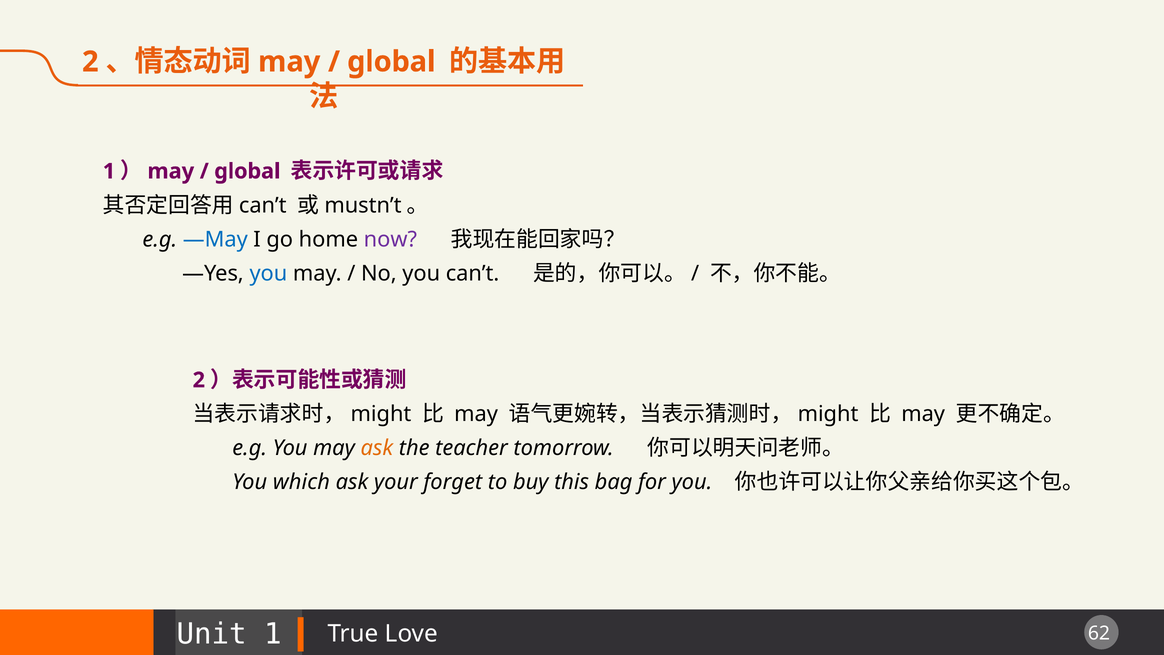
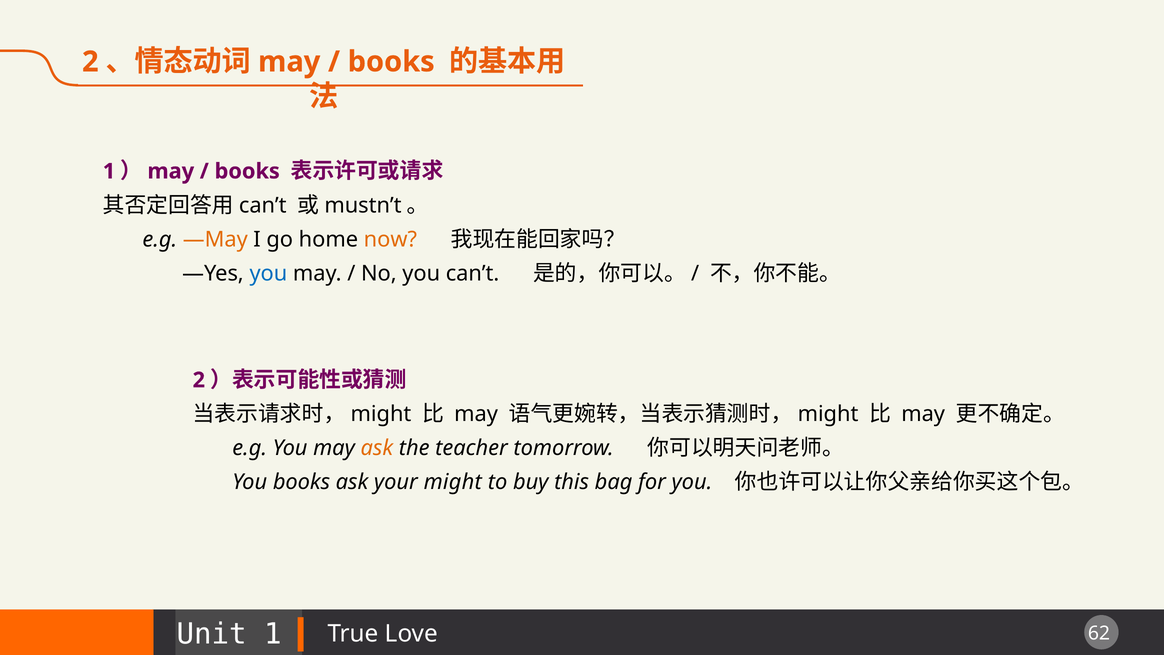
global: global -> books (391, 62)
global: global -> books (247, 171)
—May colour: blue -> orange (215, 239)
now colour: purple -> orange (390, 239)
You which: which -> books (302, 482)
forget: forget -> might (453, 482)
